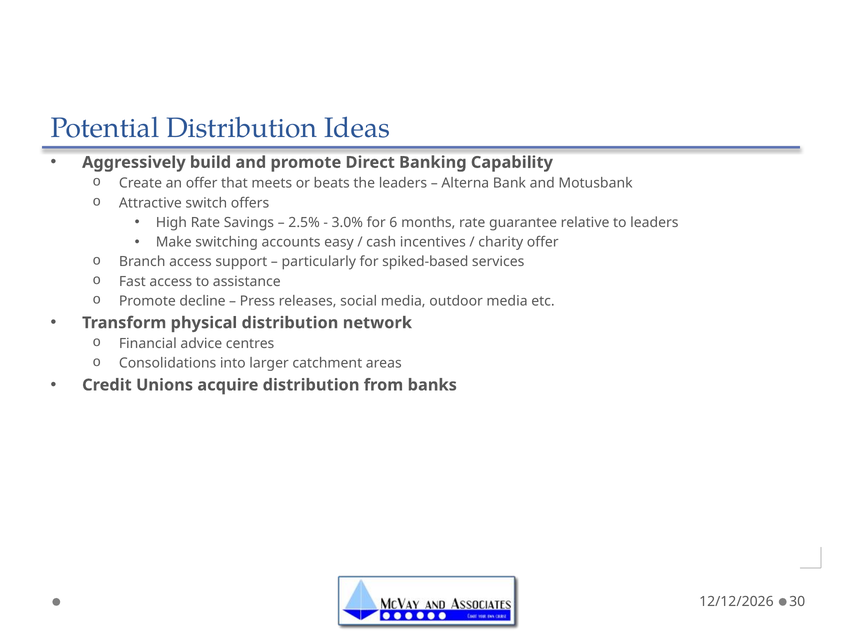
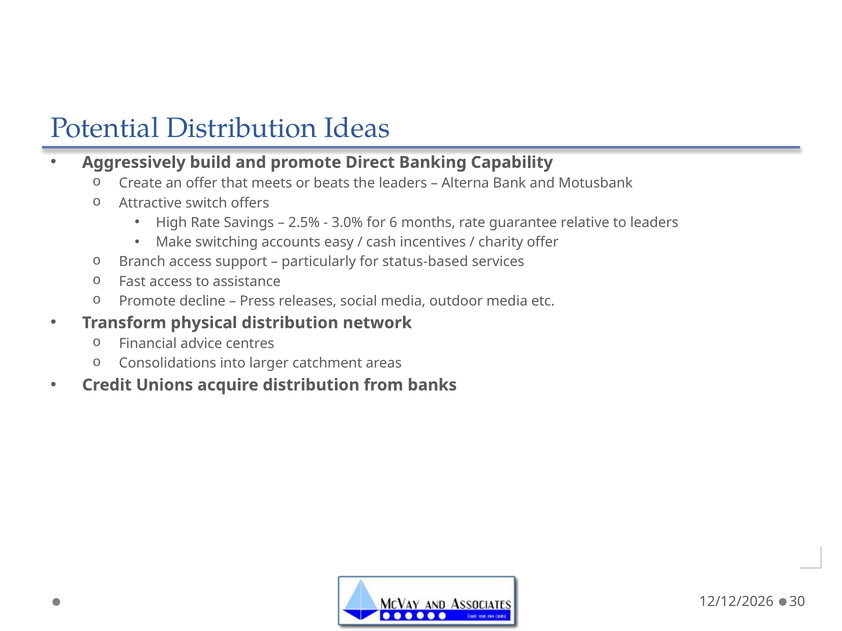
spiked-based: spiked-based -> status-based (425, 262)
